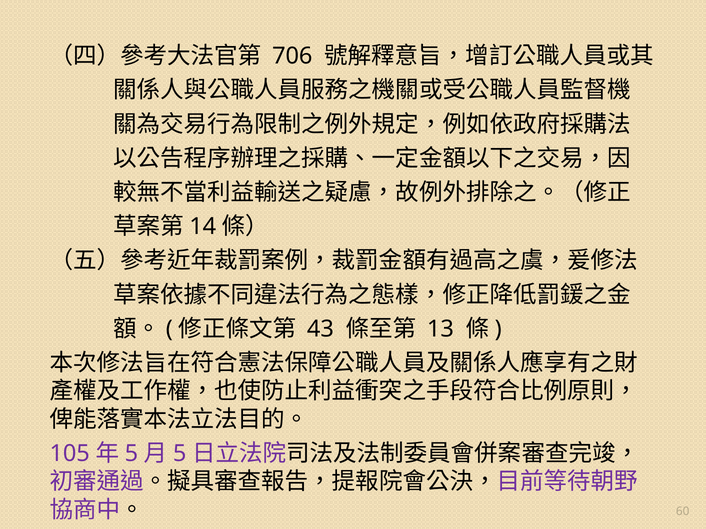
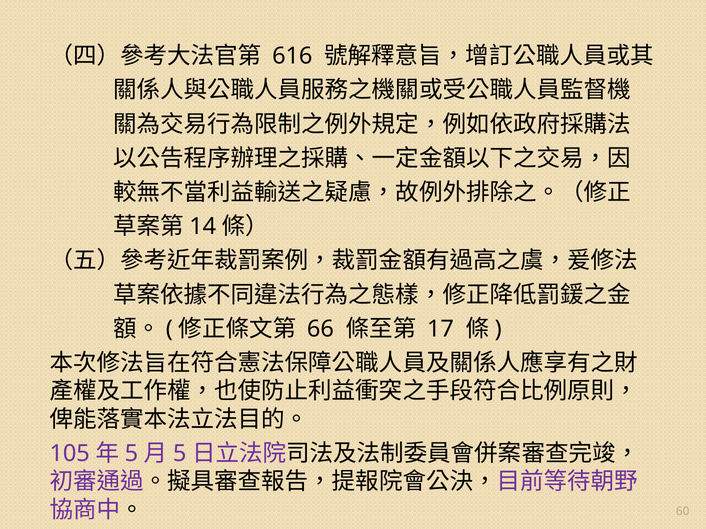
706: 706 -> 616 (292, 56)
43: 43 -> 66 (320, 329)
13: 13 -> 17 (440, 329)
